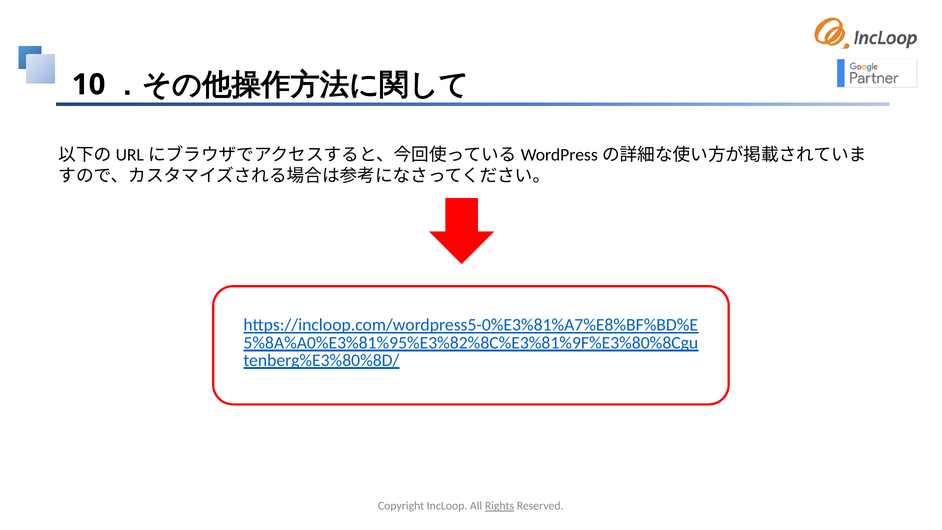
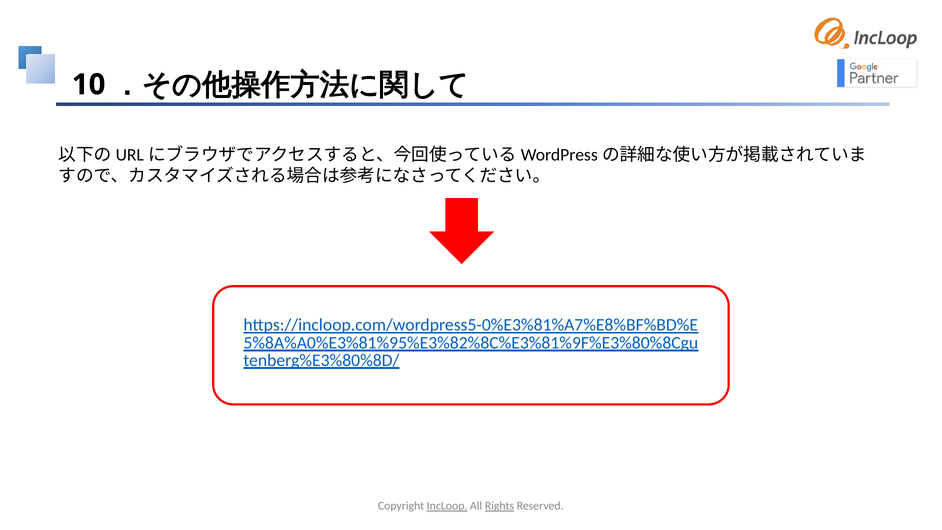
IncLoop underline: none -> present (447, 506)
